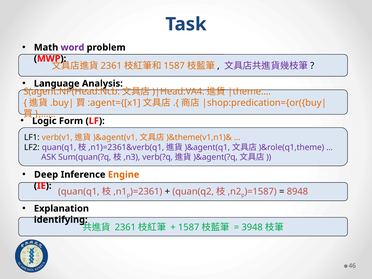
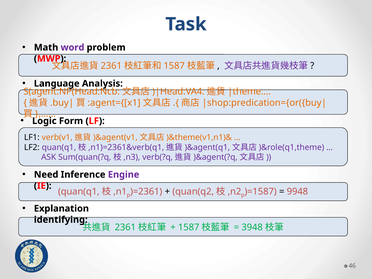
Deep: Deep -> Need (46, 175)
Engine colour: orange -> purple (124, 175)
8948: 8948 -> 9948 (297, 191)
